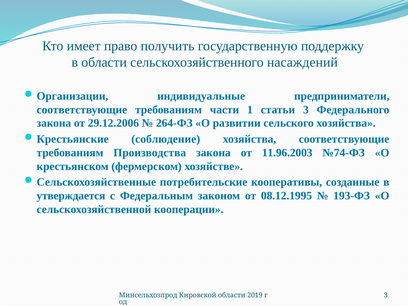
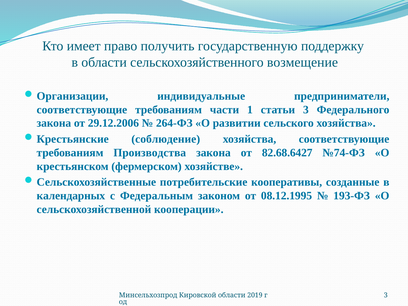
насаждений: насаждений -> возмещение (302, 62)
11.96.2003: 11.96.2003 -> 82.68.6427 (287, 153)
утверждается: утверждается -> календарных (71, 196)
